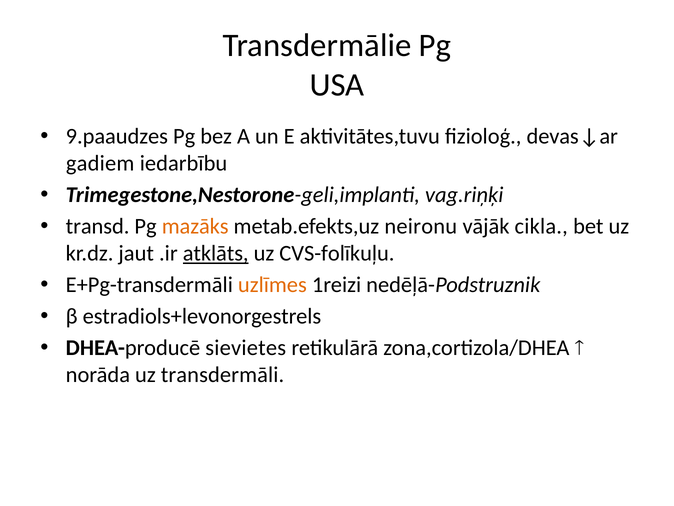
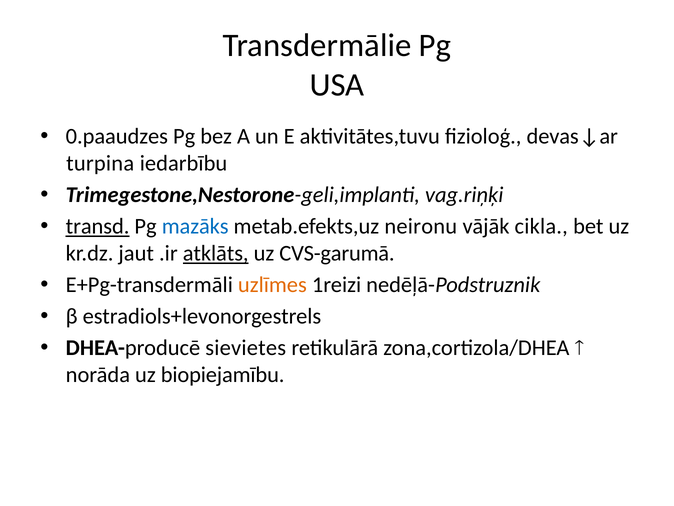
9.paaudzes: 9.paaudzes -> 0.paaudzes (117, 136)
gadiem: gadiem -> turpina (100, 163)
transd underline: none -> present (98, 226)
mazāks colour: orange -> blue (195, 226)
CVS-folīkuļu: CVS-folīkuļu -> CVS-garumā (337, 253)
transdermāli: transdermāli -> biopiejamību (223, 374)
